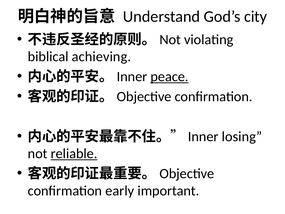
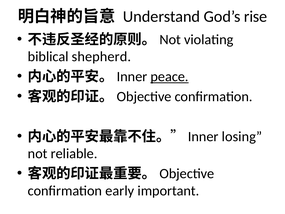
city: city -> rise (256, 17)
achieving: achieving -> shepherd (101, 57)
reliable underline: present -> none (74, 153)
